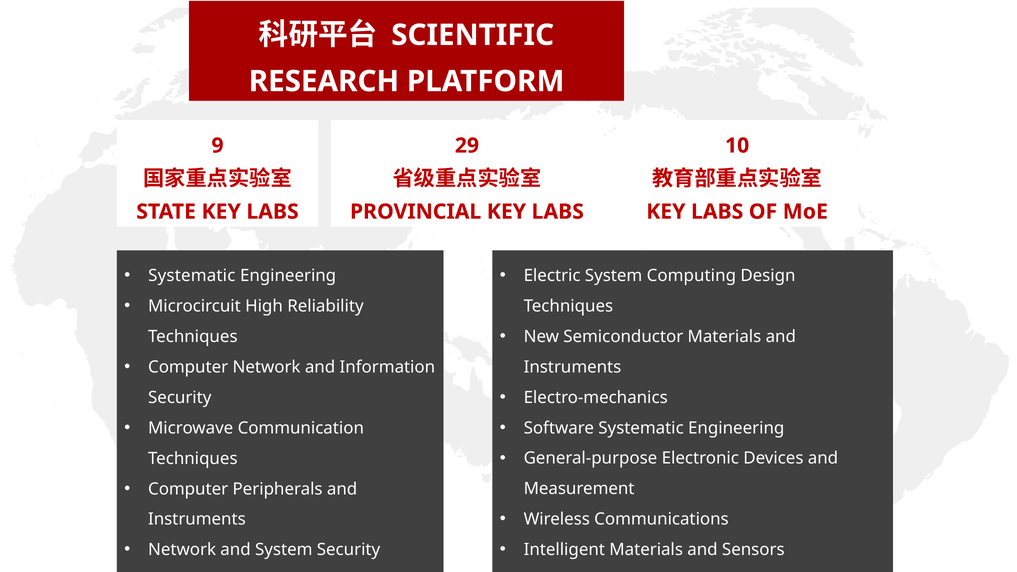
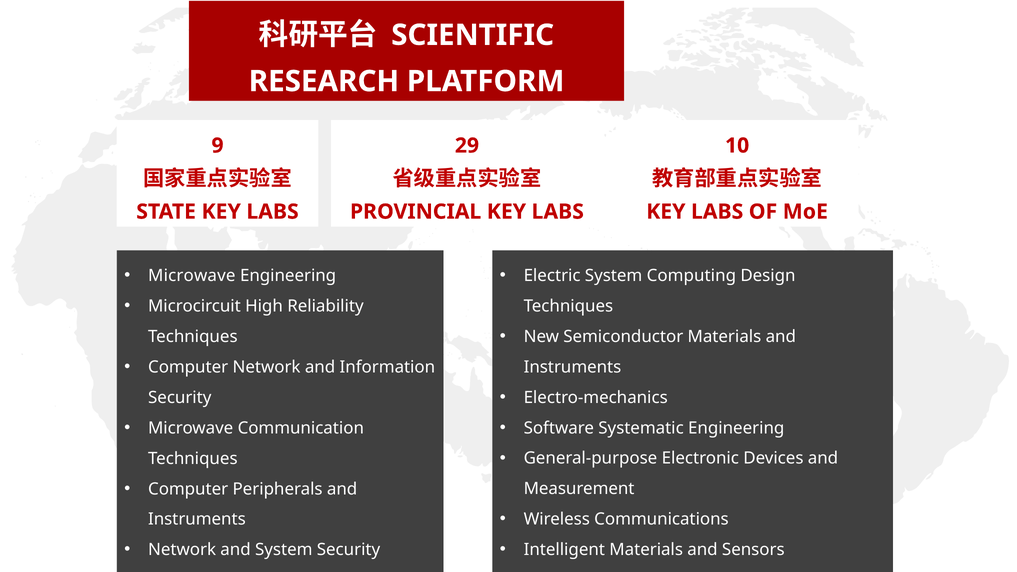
Systematic: Systematic -> Microwave (192, 276)
